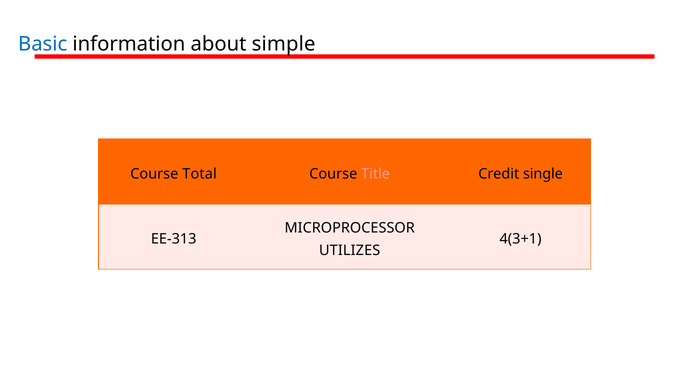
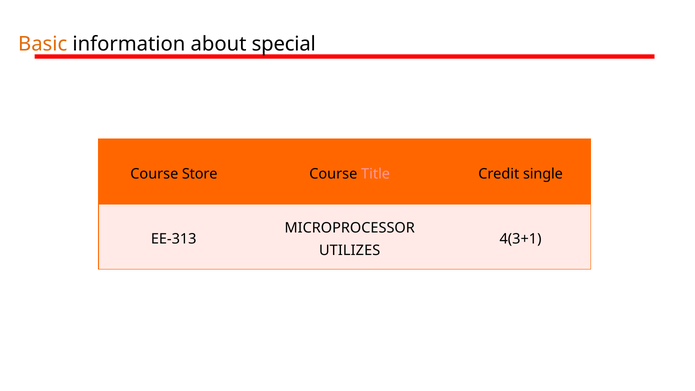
Basic colour: blue -> orange (43, 44)
simple: simple -> special (284, 44)
Total: Total -> Store (200, 174)
